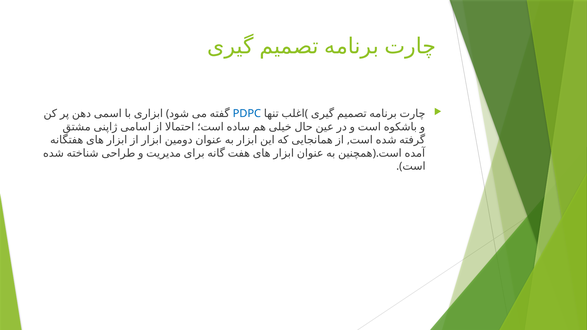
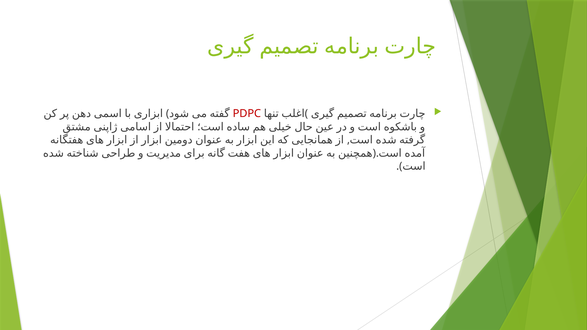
PDPC colour: blue -> red (247, 114)
